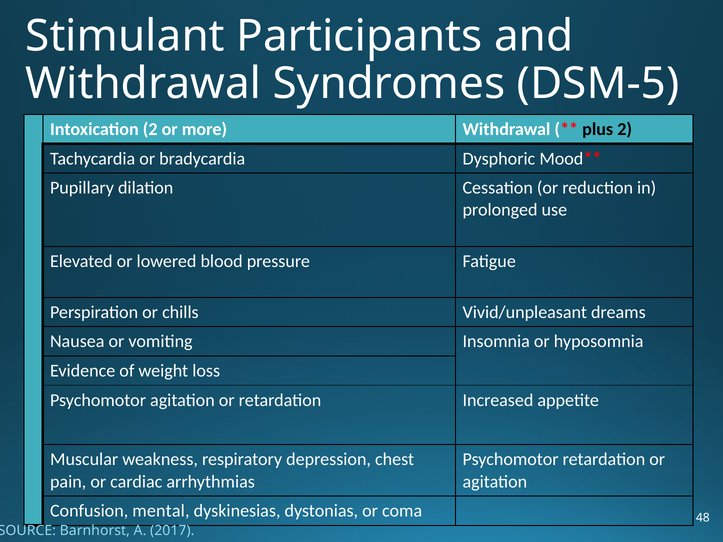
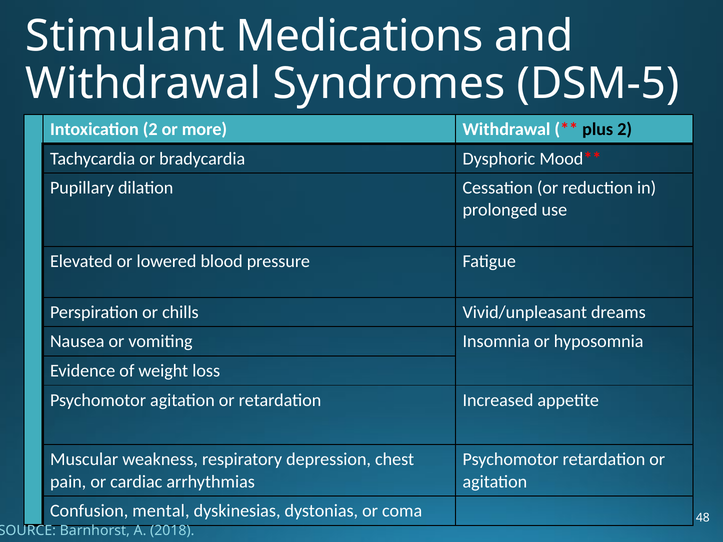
Participants: Participants -> Medications (360, 36)
2017: 2017 -> 2018 (172, 531)
